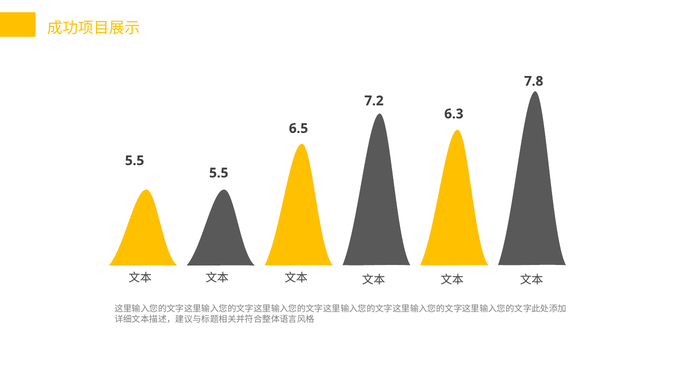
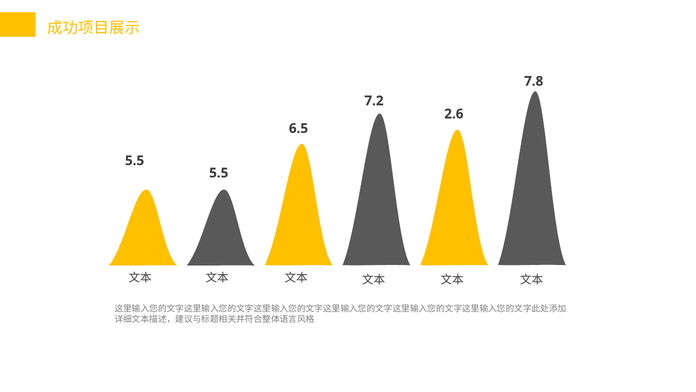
6.3: 6.3 -> 2.6 (454, 114)
